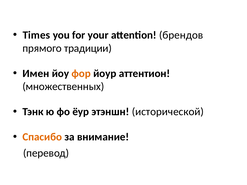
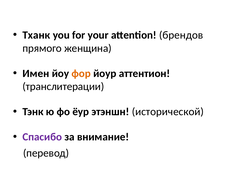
Times: Times -> Тханк (36, 35)
традиции: традиции -> женщина (88, 48)
множественных: множественных -> транслитерации (63, 87)
Спасибо colour: orange -> purple (42, 137)
